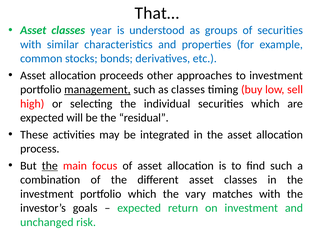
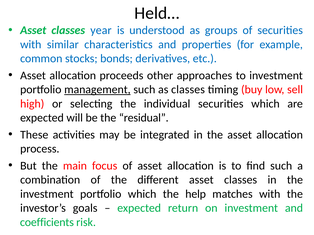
That…: That… -> Held… (157, 13)
the underline: present -> none (50, 166)
vary: vary -> help (196, 194)
unchanged: unchanged -> coefficients (47, 223)
